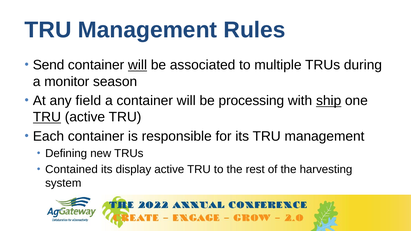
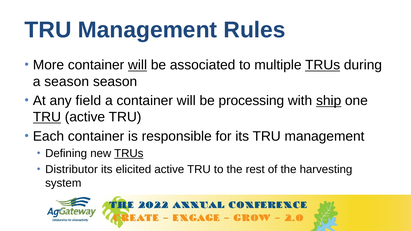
Send: Send -> More (48, 65)
TRUs underline: none -> present (323, 65)
a monitor: monitor -> season (67, 82)
TRUs underline: none -> present (129, 154)
Contained: Contained -> Distributor (72, 170)
display: display -> elicited (133, 170)
